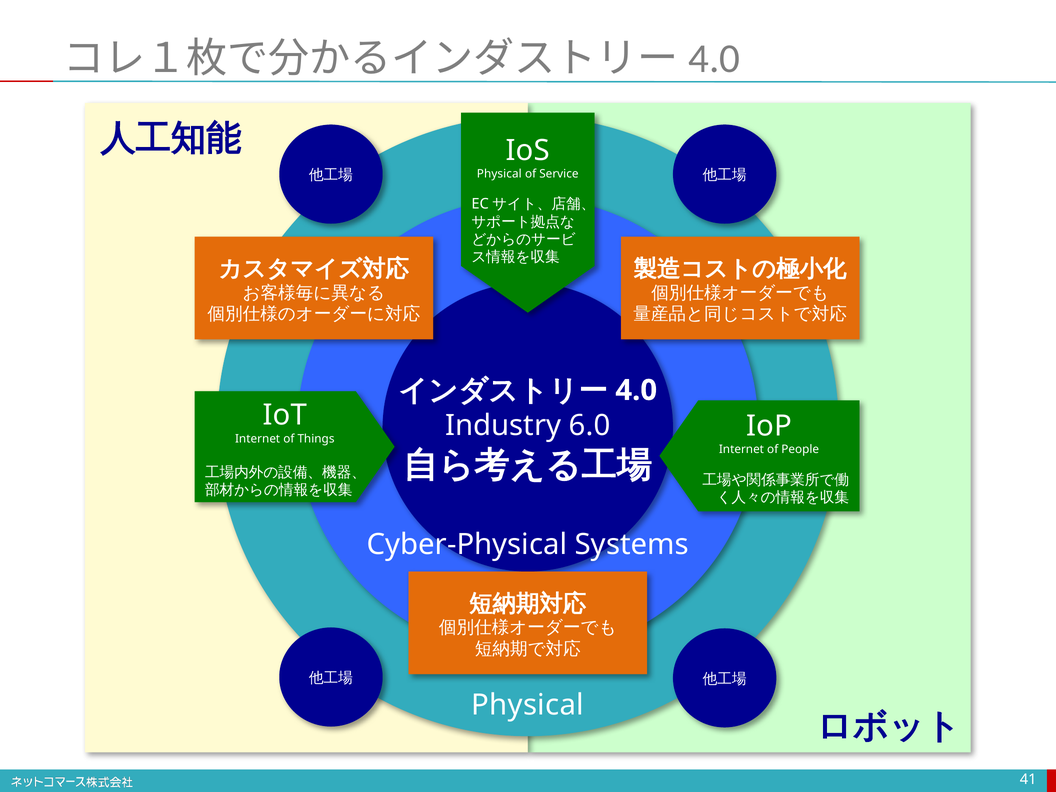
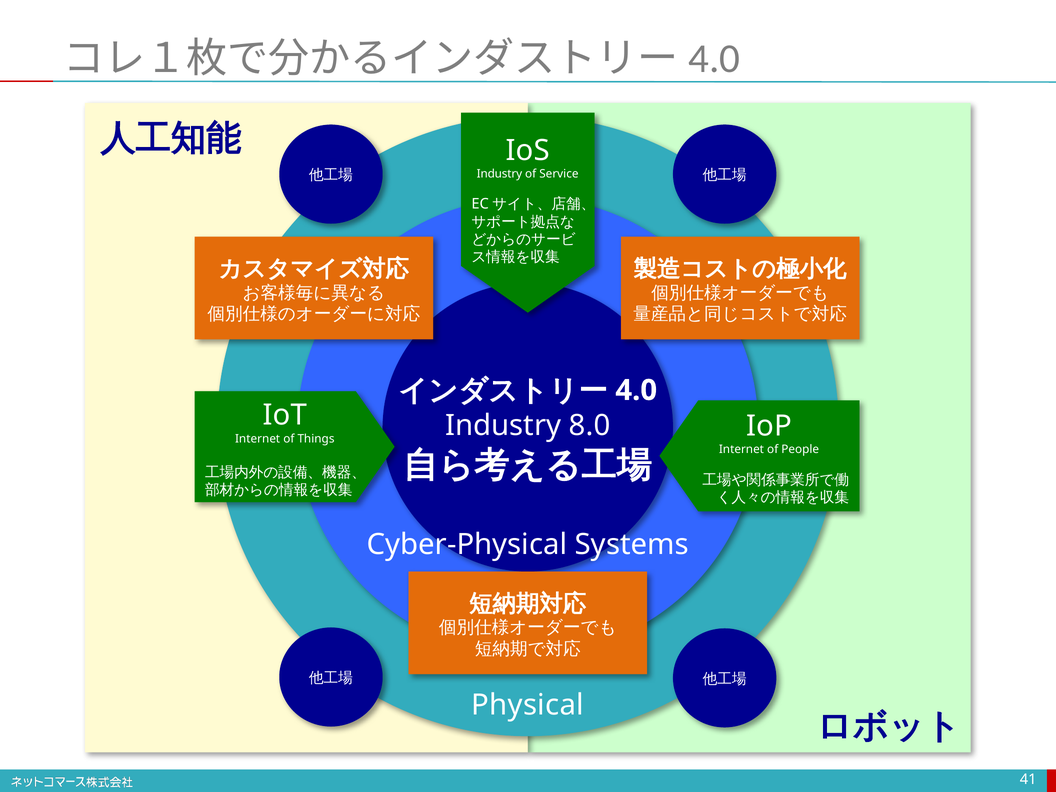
Physical: Physical -> Industry (499, 174)
6.0: 6.0 -> 8.0 (590, 426)
